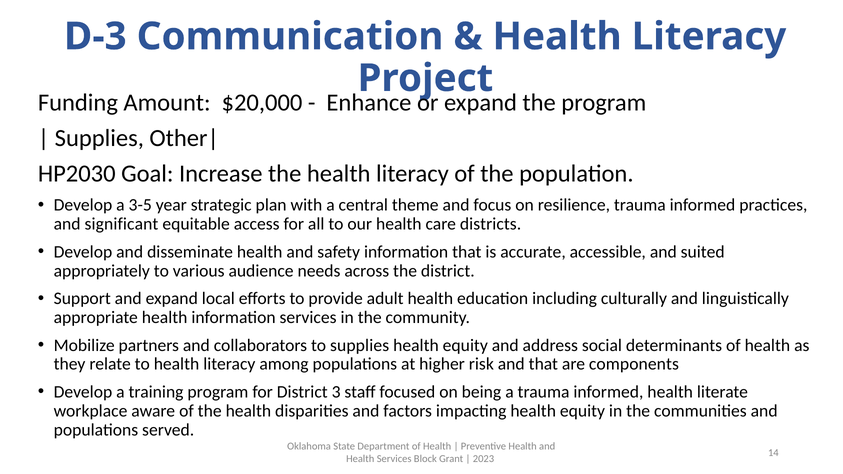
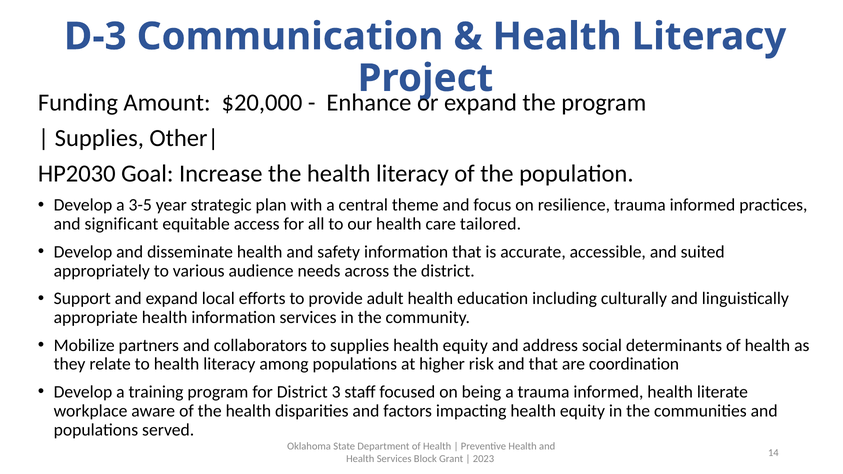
districts: districts -> tailored (491, 224)
components: components -> coordination (634, 364)
